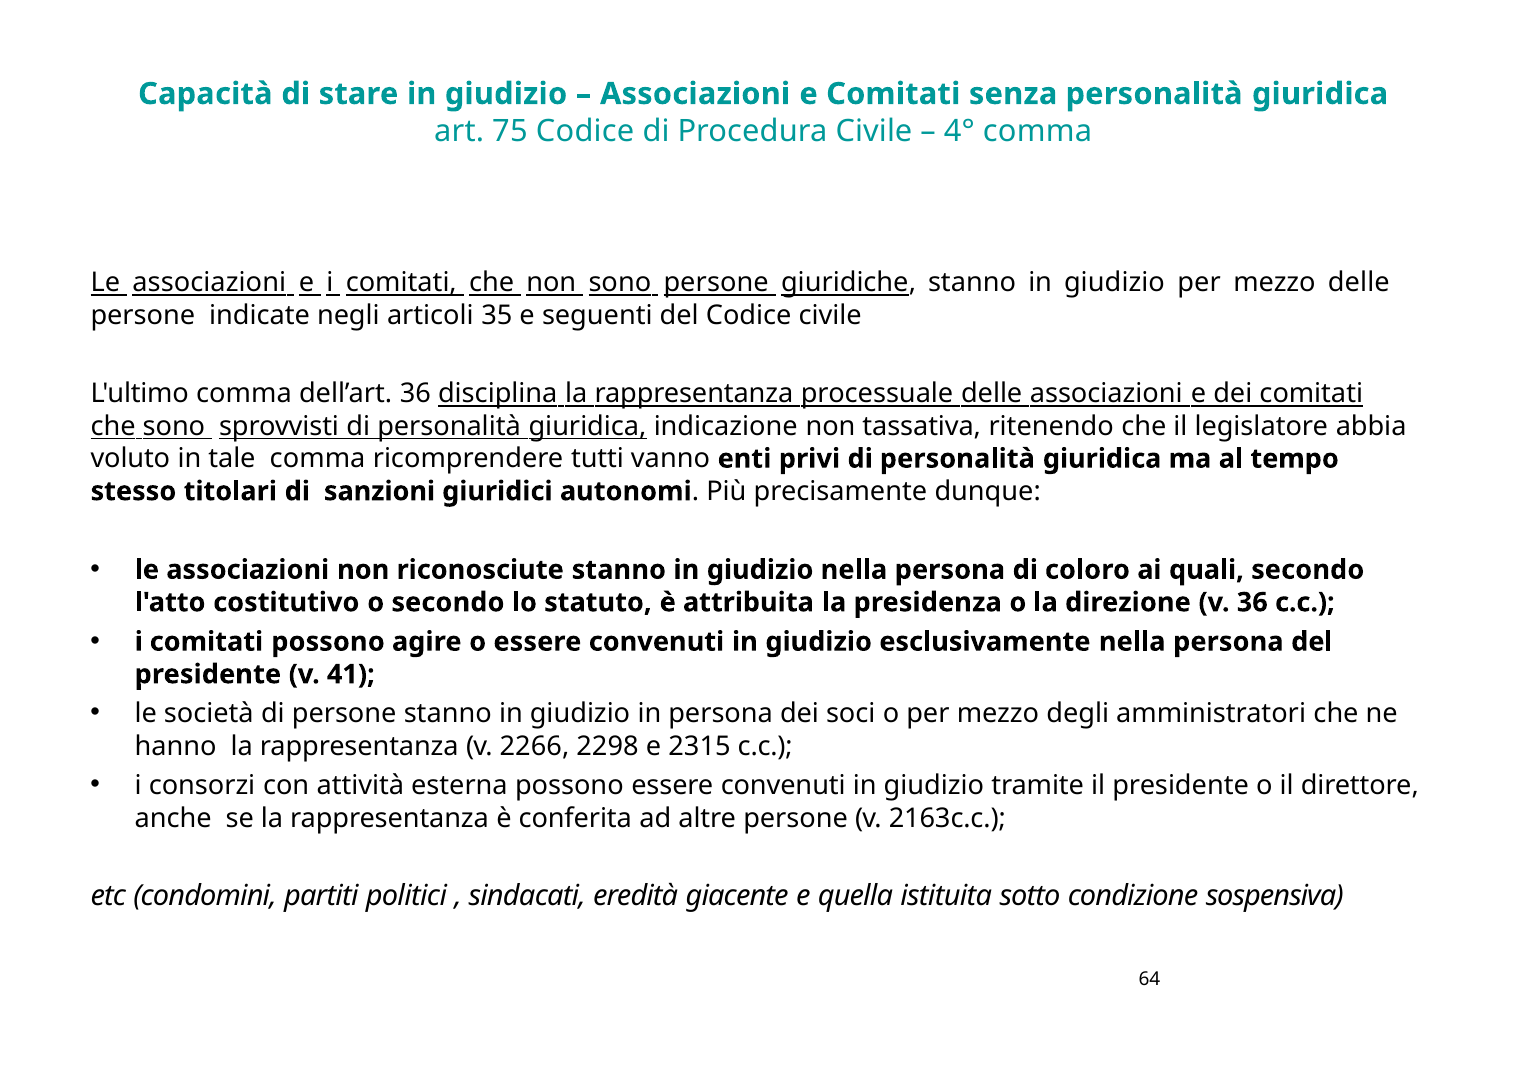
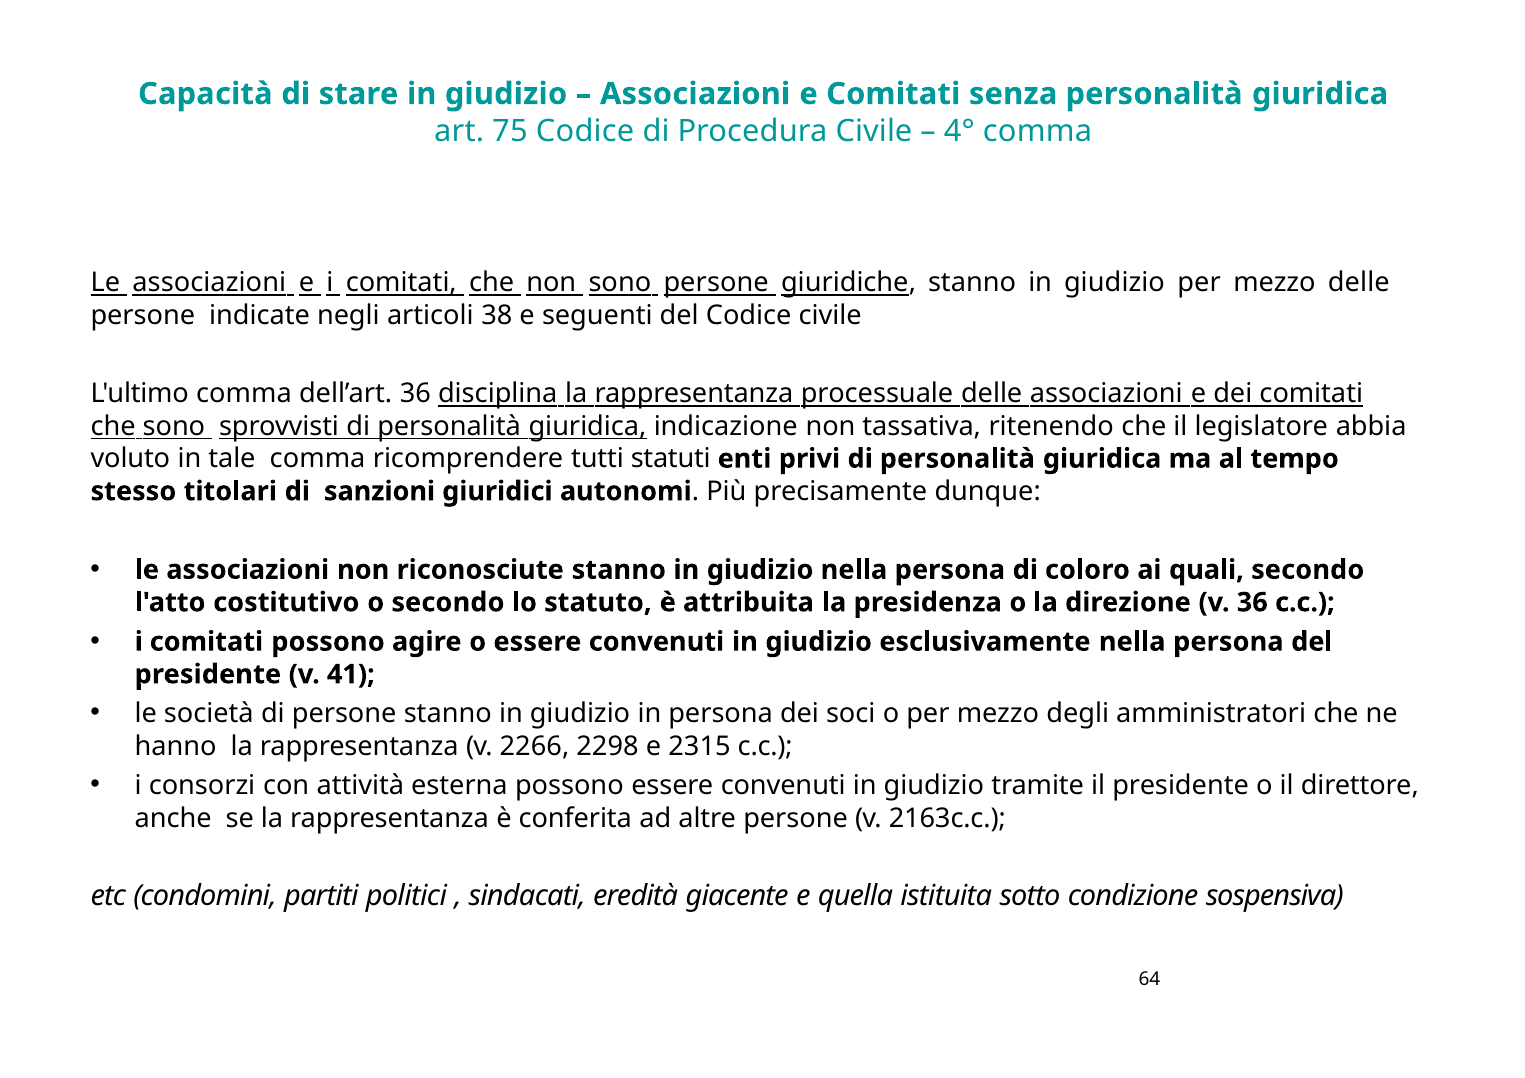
35: 35 -> 38 (497, 315)
vanno: vanno -> statuti (671, 459)
